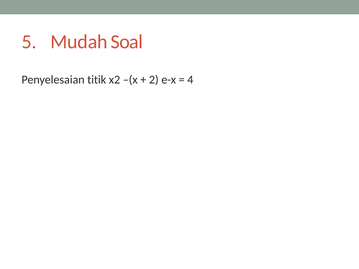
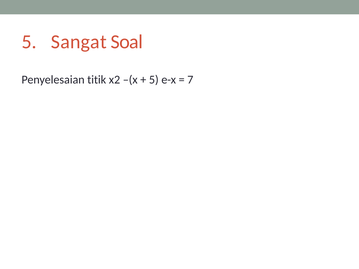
Mudah: Mudah -> Sangat (79, 42)
2: 2 -> 5 (154, 80)
4: 4 -> 7 (190, 80)
